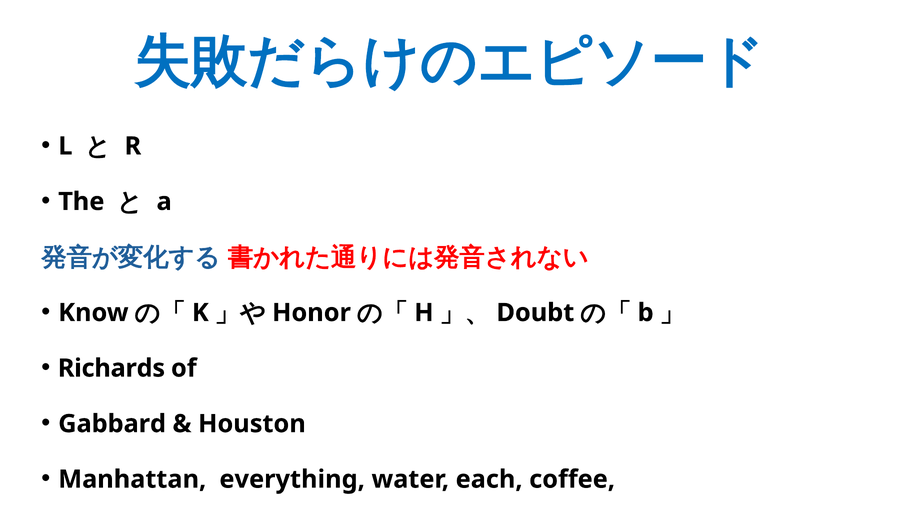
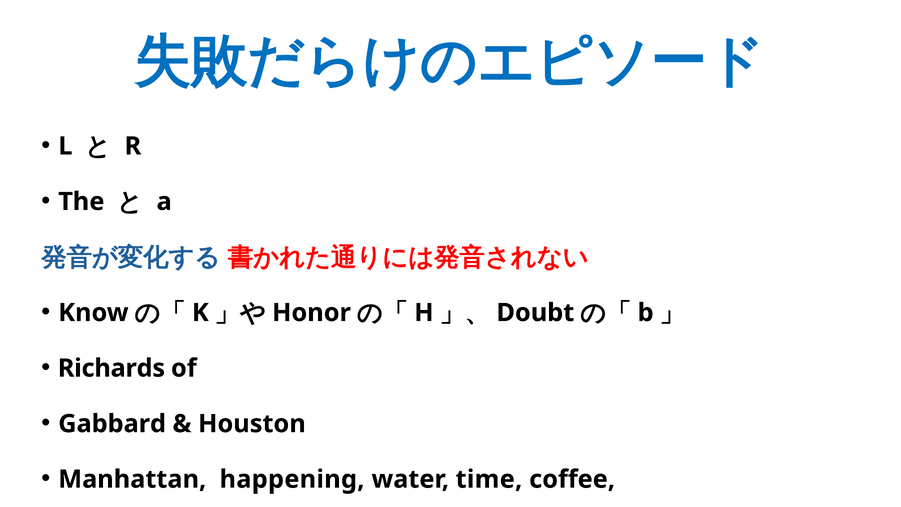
everything: everything -> happening (292, 479)
each: each -> time (489, 479)
